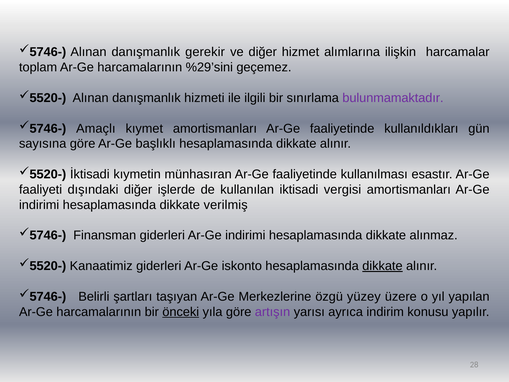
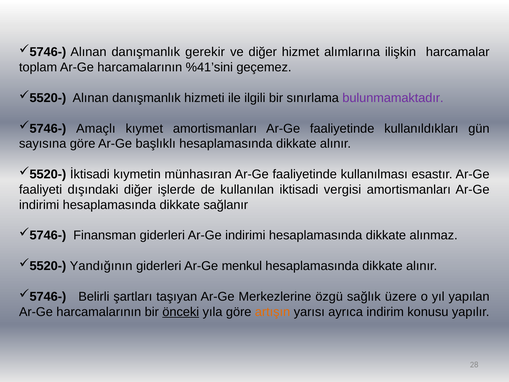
%29’sini: %29’sini -> %41’sini (209, 67)
verilmiş: verilmiş -> sağlanır (226, 205)
Kanaatimiz: Kanaatimiz -> Yandığının (101, 266)
iskonto: iskonto -> menkul (242, 266)
dikkate underline: present -> none (382, 266)
yüzey: yüzey -> sağlık (364, 296)
artışın colour: purple -> orange (273, 312)
